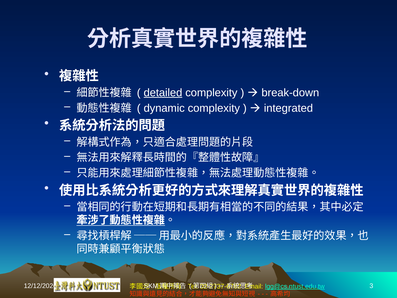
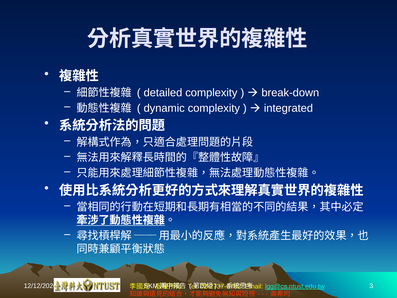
detailed underline: present -> none (163, 93)
